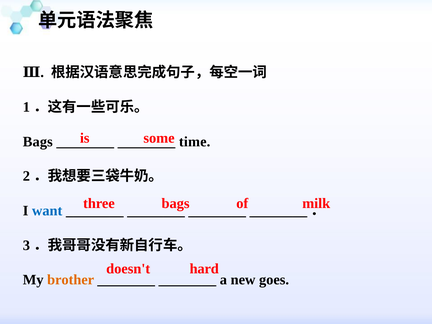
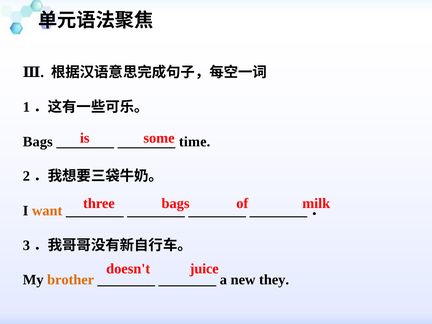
want colour: blue -> orange (47, 211)
hard: hard -> juice (204, 269)
goes: goes -> they (274, 280)
